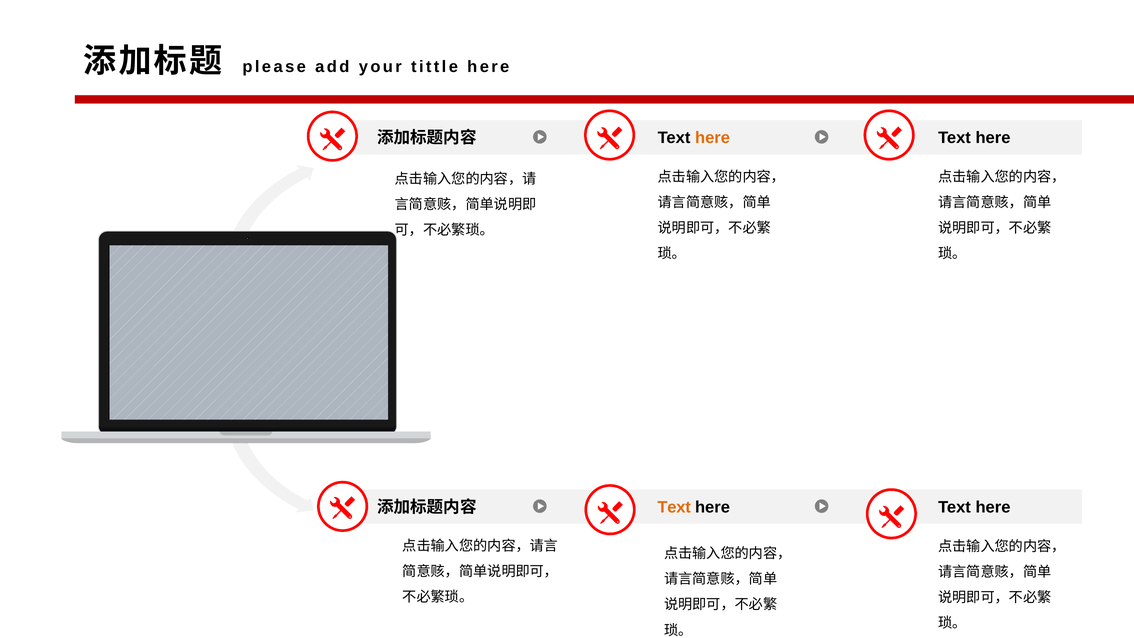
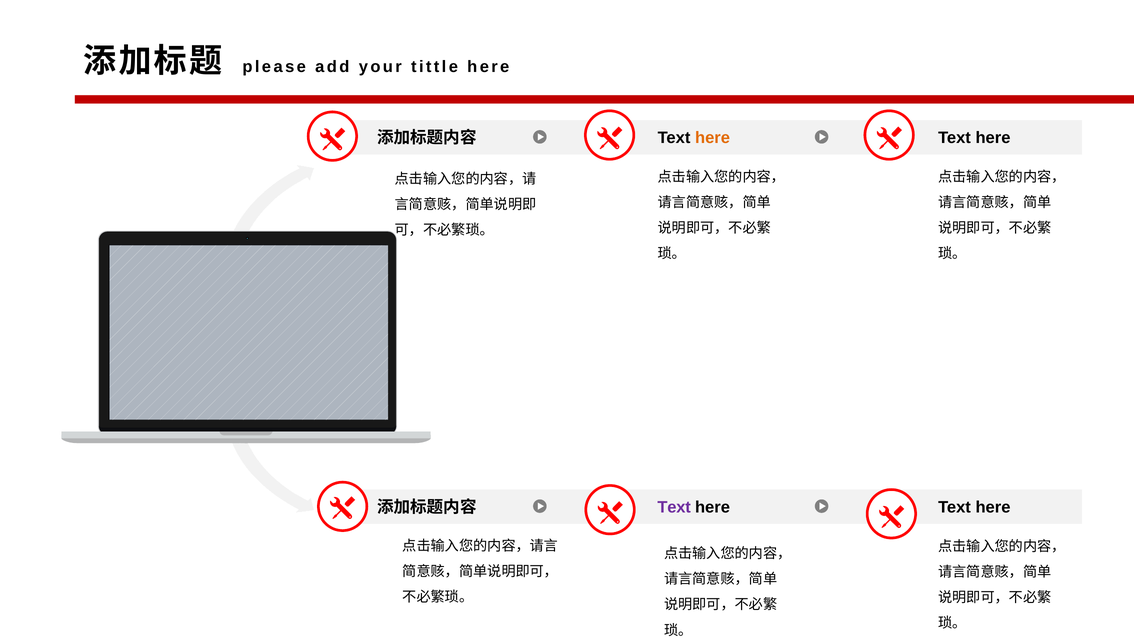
Text colour: orange -> purple (674, 507)
